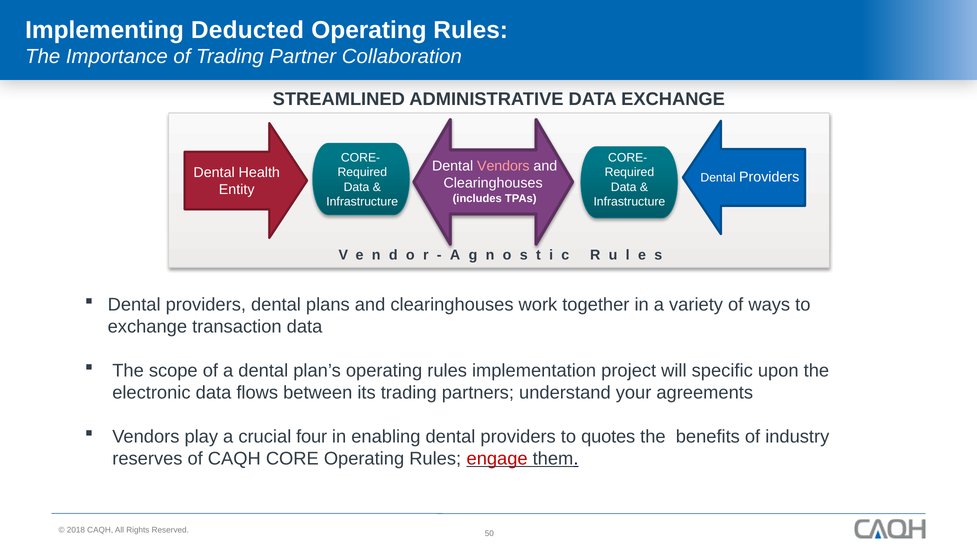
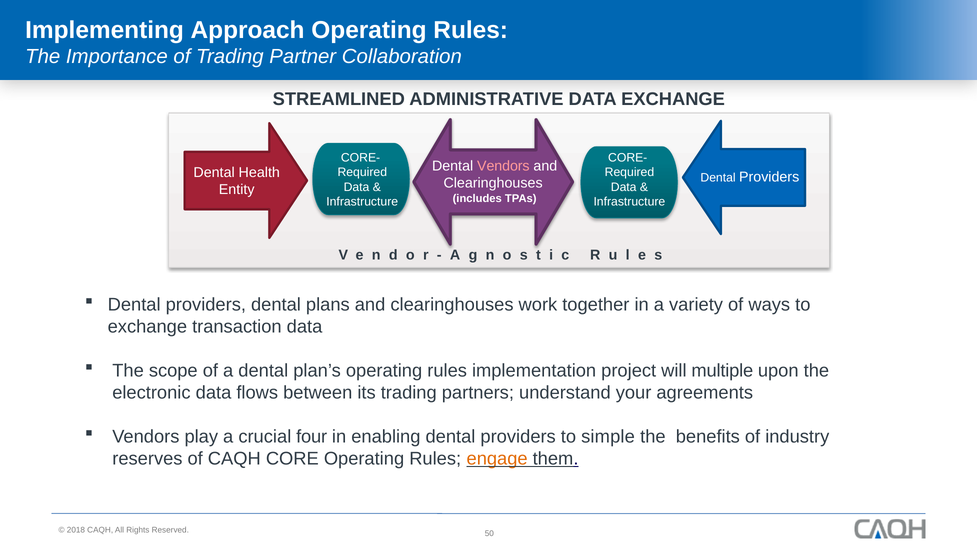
Deducted: Deducted -> Approach (248, 30)
specific: specific -> multiple (722, 370)
quotes: quotes -> simple (608, 436)
engage colour: red -> orange (497, 458)
